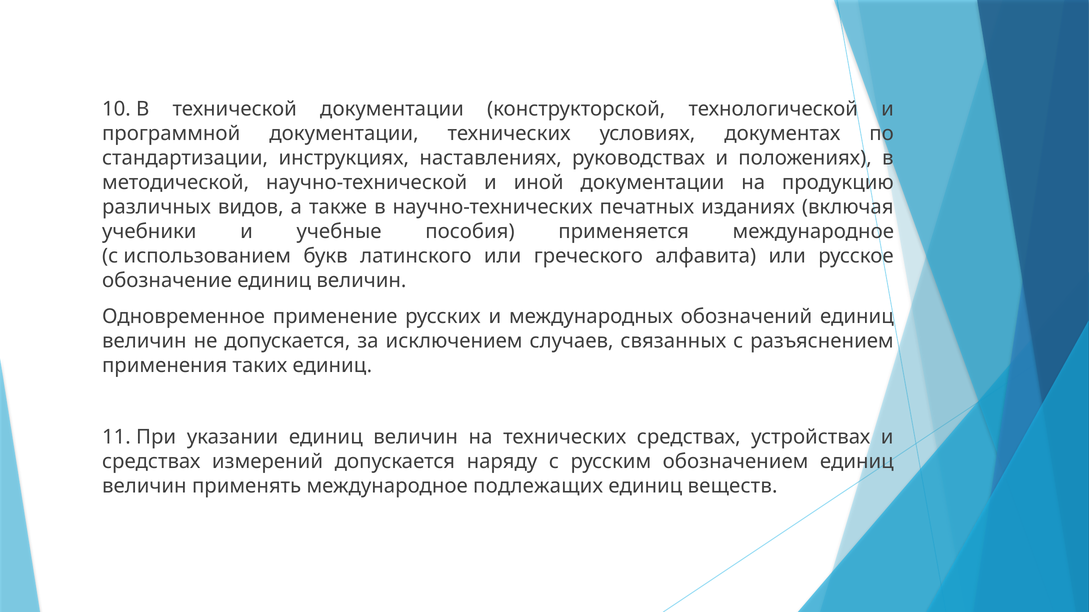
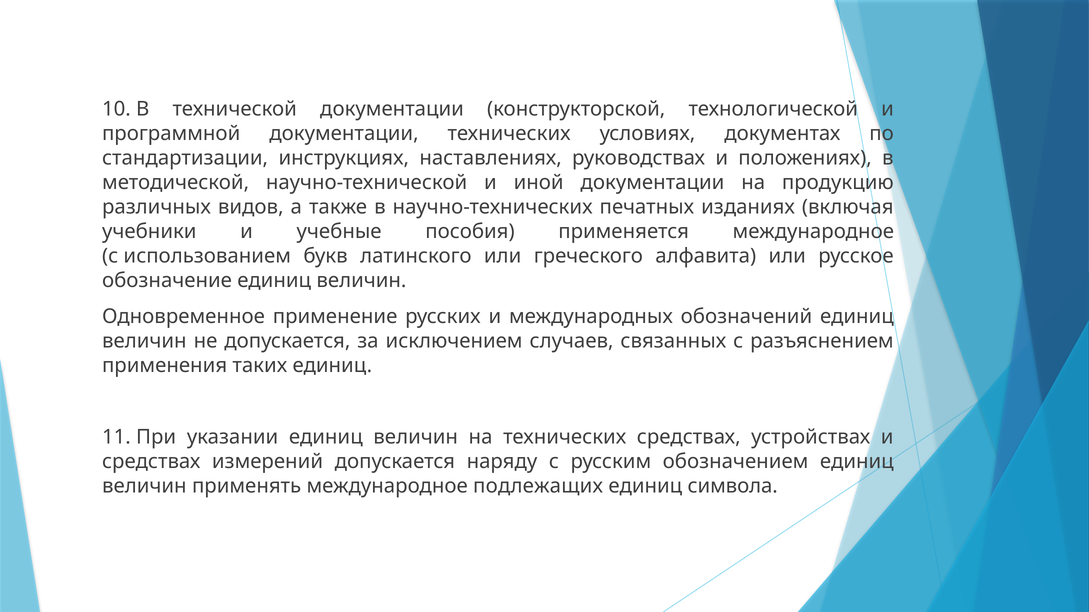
веществ: веществ -> символа (733, 486)
